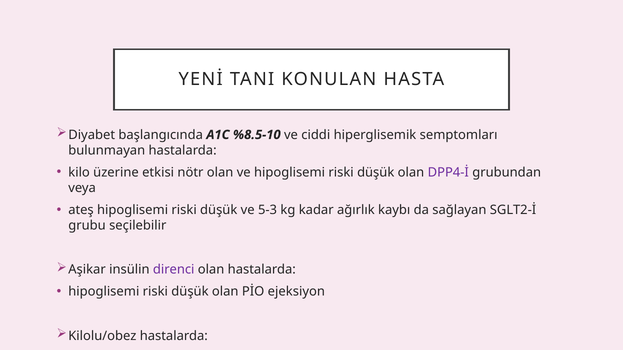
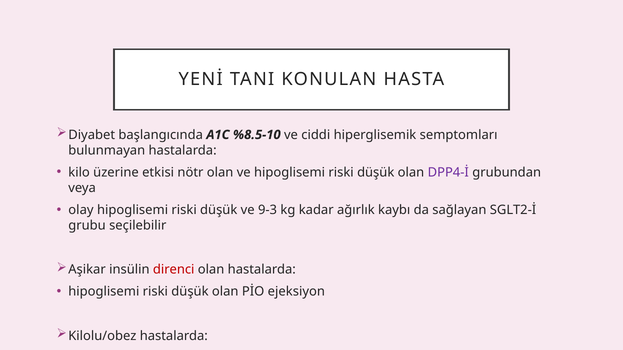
ateş: ateş -> olay (81, 210)
5-3: 5-3 -> 9-3 (268, 210)
direnci colour: purple -> red (174, 270)
